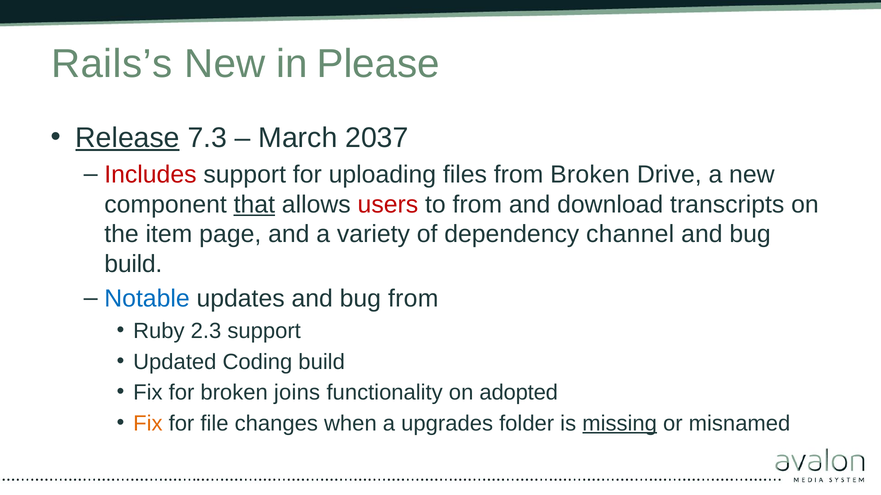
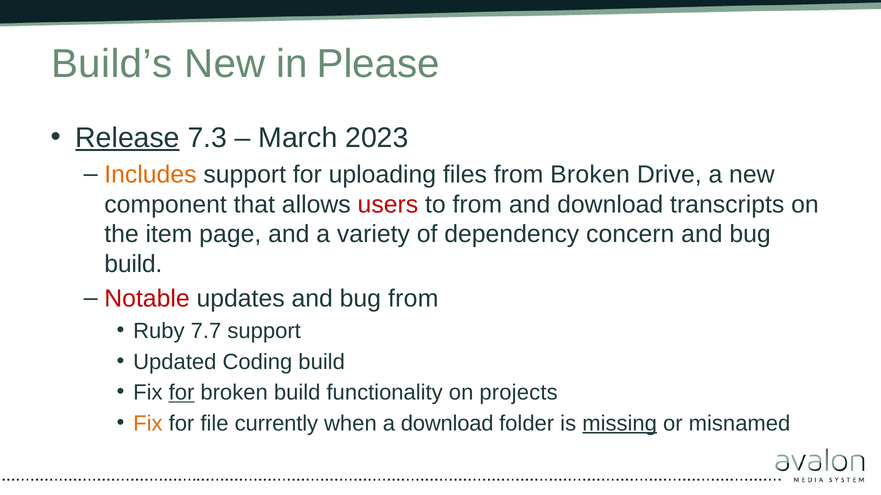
Rails’s: Rails’s -> Build’s (112, 64)
2037: 2037 -> 2023 (377, 138)
Includes colour: red -> orange (150, 175)
that underline: present -> none (254, 205)
channel: channel -> concern (630, 234)
Notable colour: blue -> red (147, 299)
2.3: 2.3 -> 7.7 (206, 331)
for underline: none -> present (182, 393)
broken joins: joins -> build (297, 393)
adopted: adopted -> projects (519, 393)
changes: changes -> currently (276, 424)
a upgrades: upgrades -> download (447, 424)
